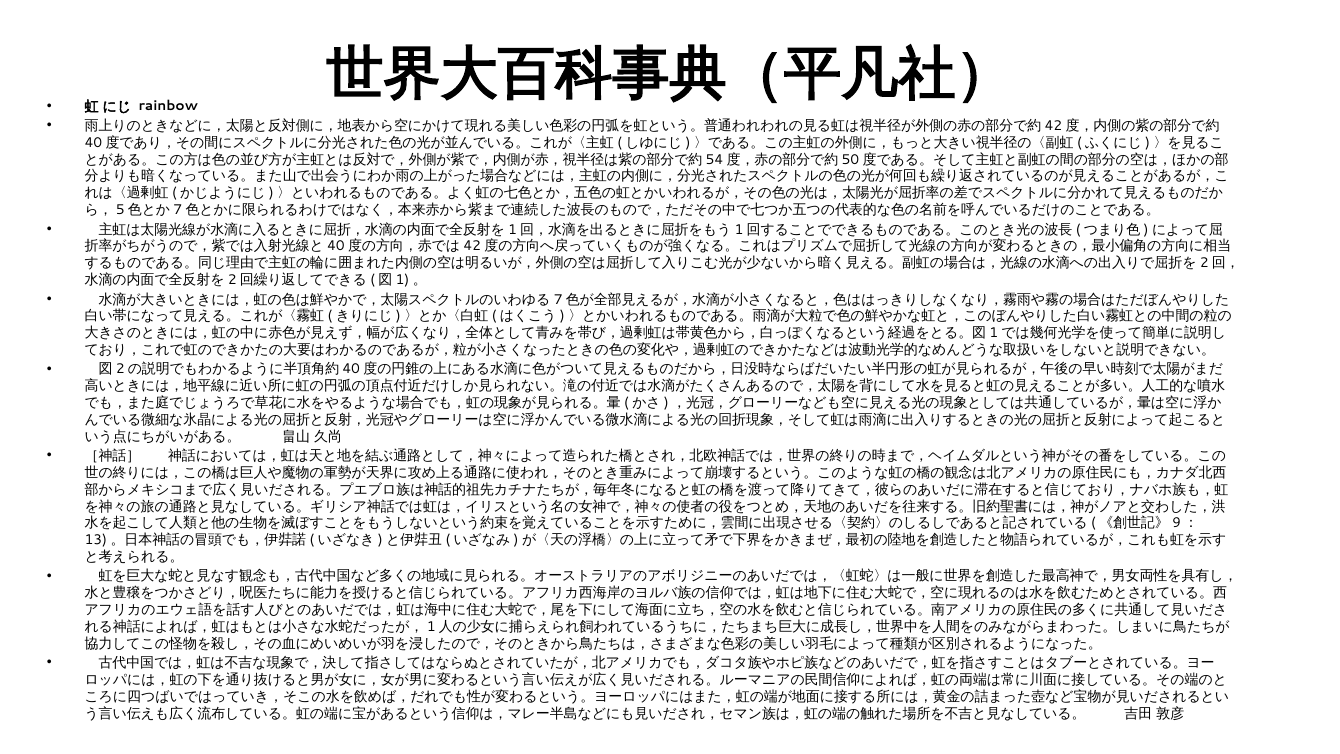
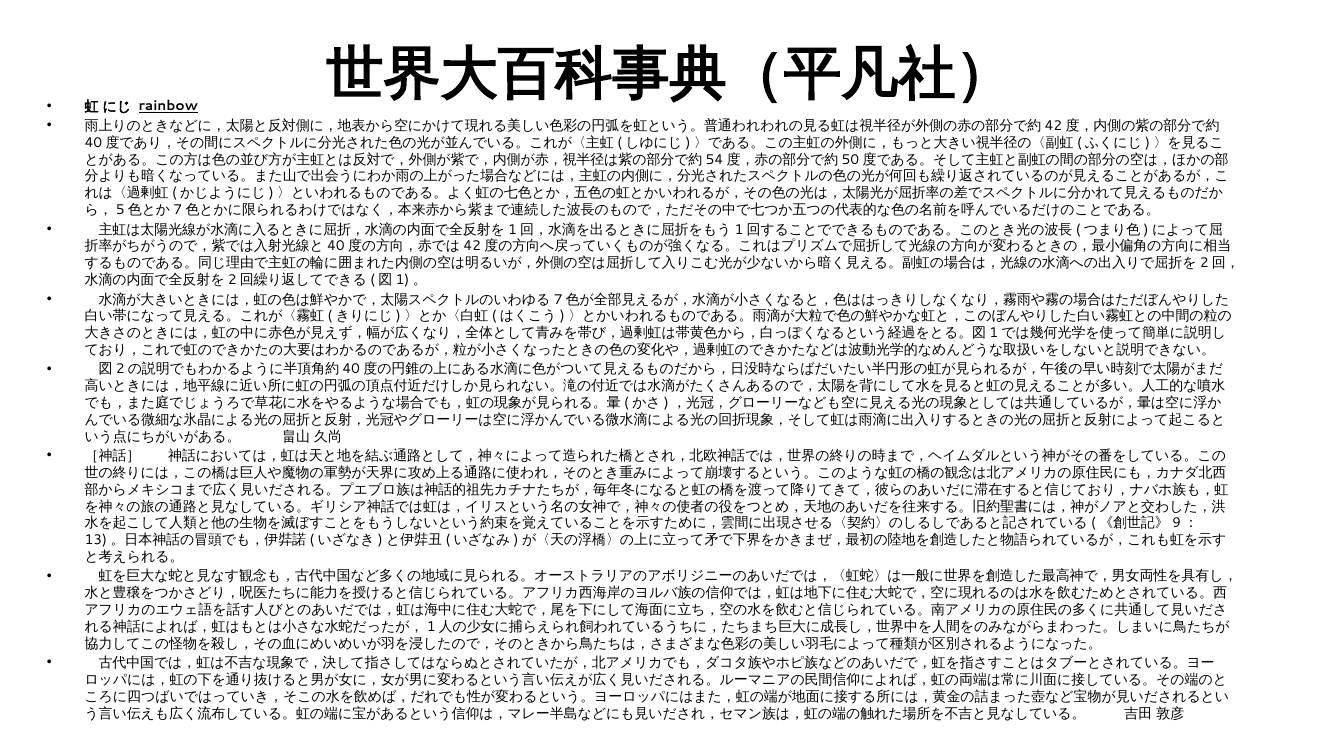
rainbow underline: none -> present (168, 106)
